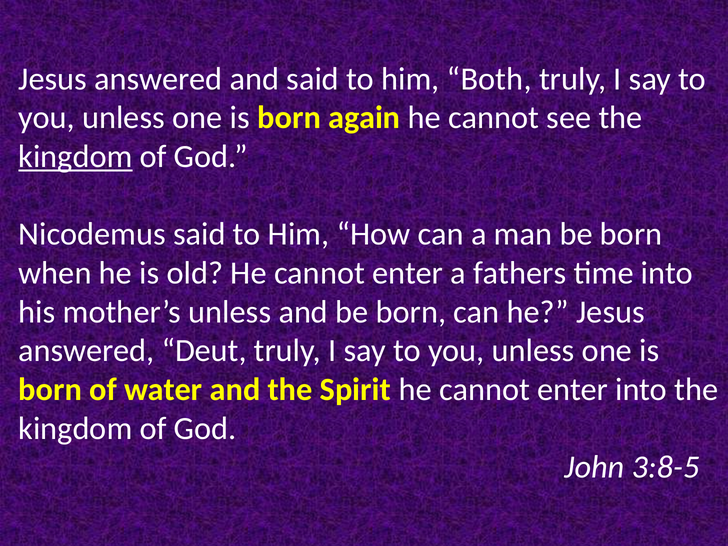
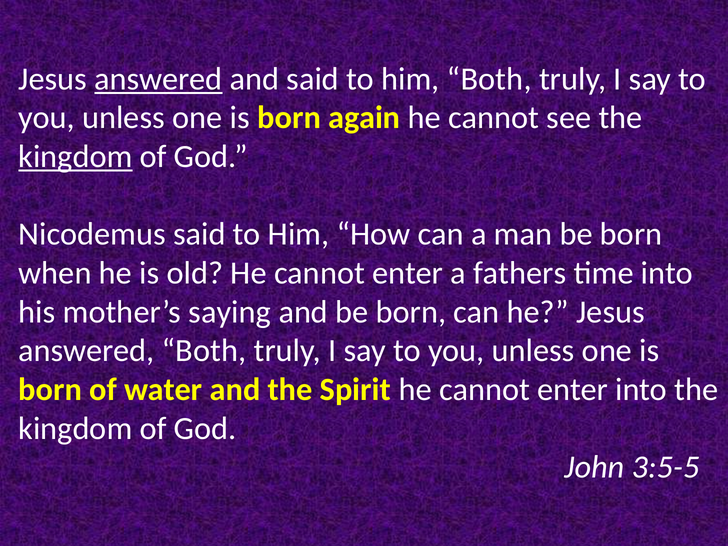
answered underline: none -> present (158, 79)
mother’s unless: unless -> saying (230, 312)
answered Deut: Deut -> Both (204, 351)
3:8-5: 3:8-5 -> 3:5-5 (666, 467)
